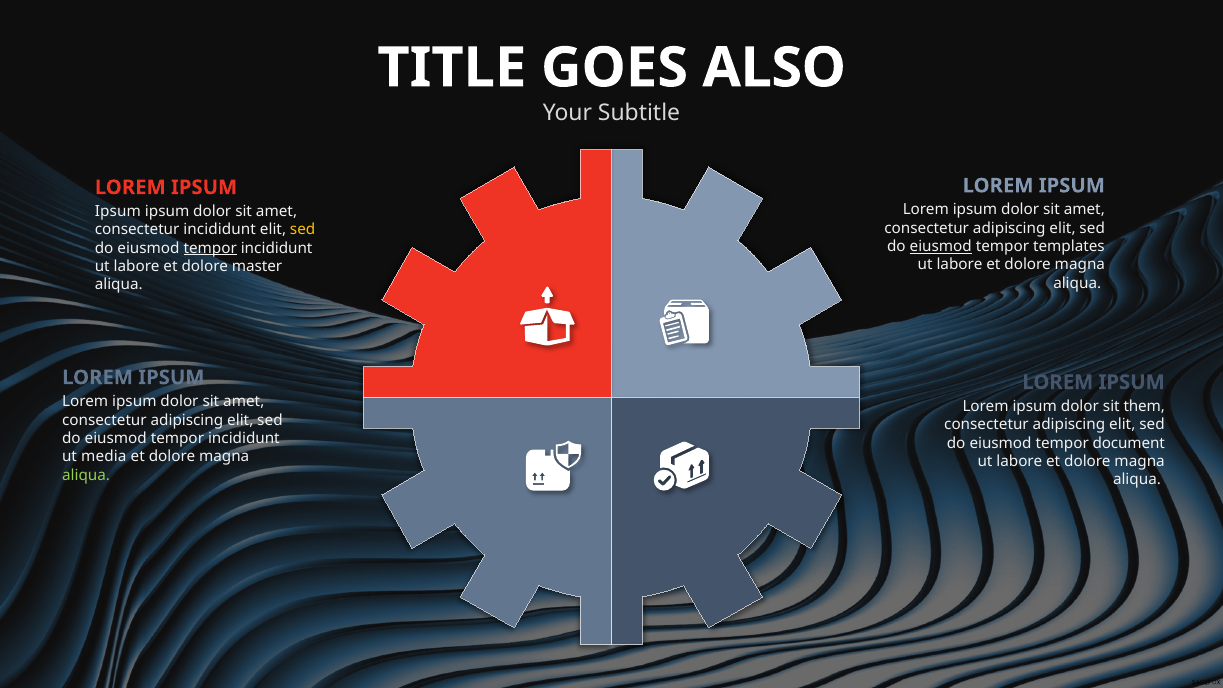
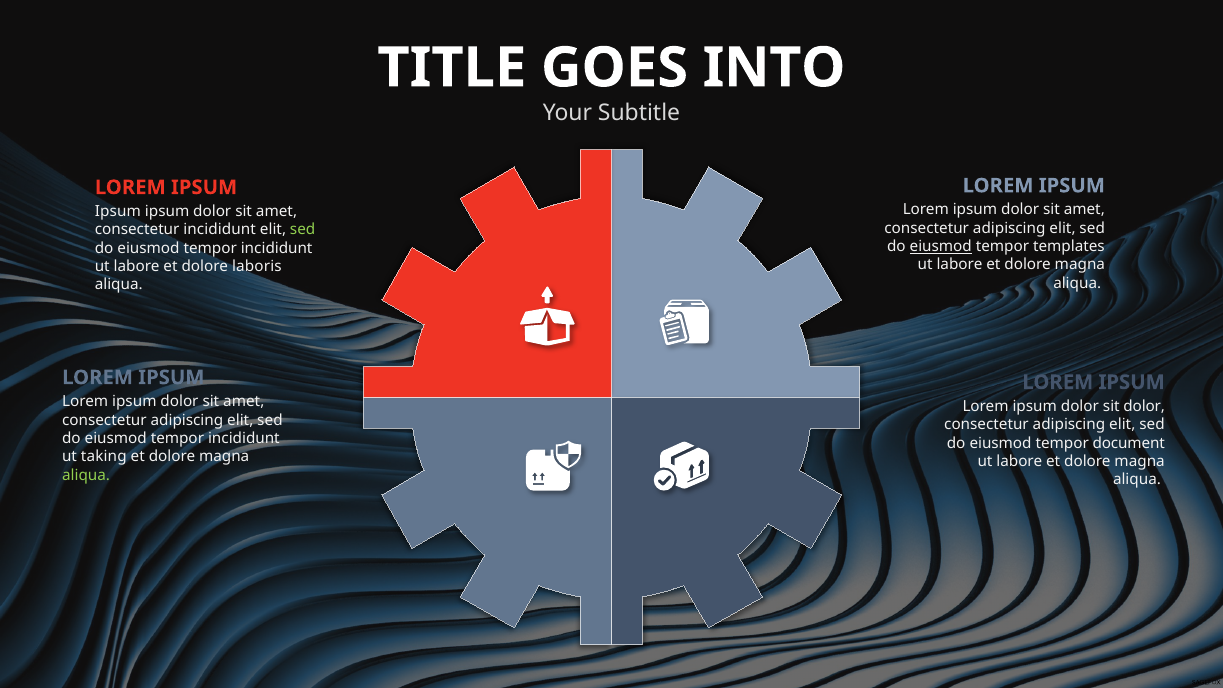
ALSO: ALSO -> INTO (774, 68)
sed colour: yellow -> light green (303, 230)
tempor underline: present -> none (210, 248)
master: master -> laboris (257, 266)
sit them: them -> dolor (1144, 406)
media: media -> taking (104, 457)
